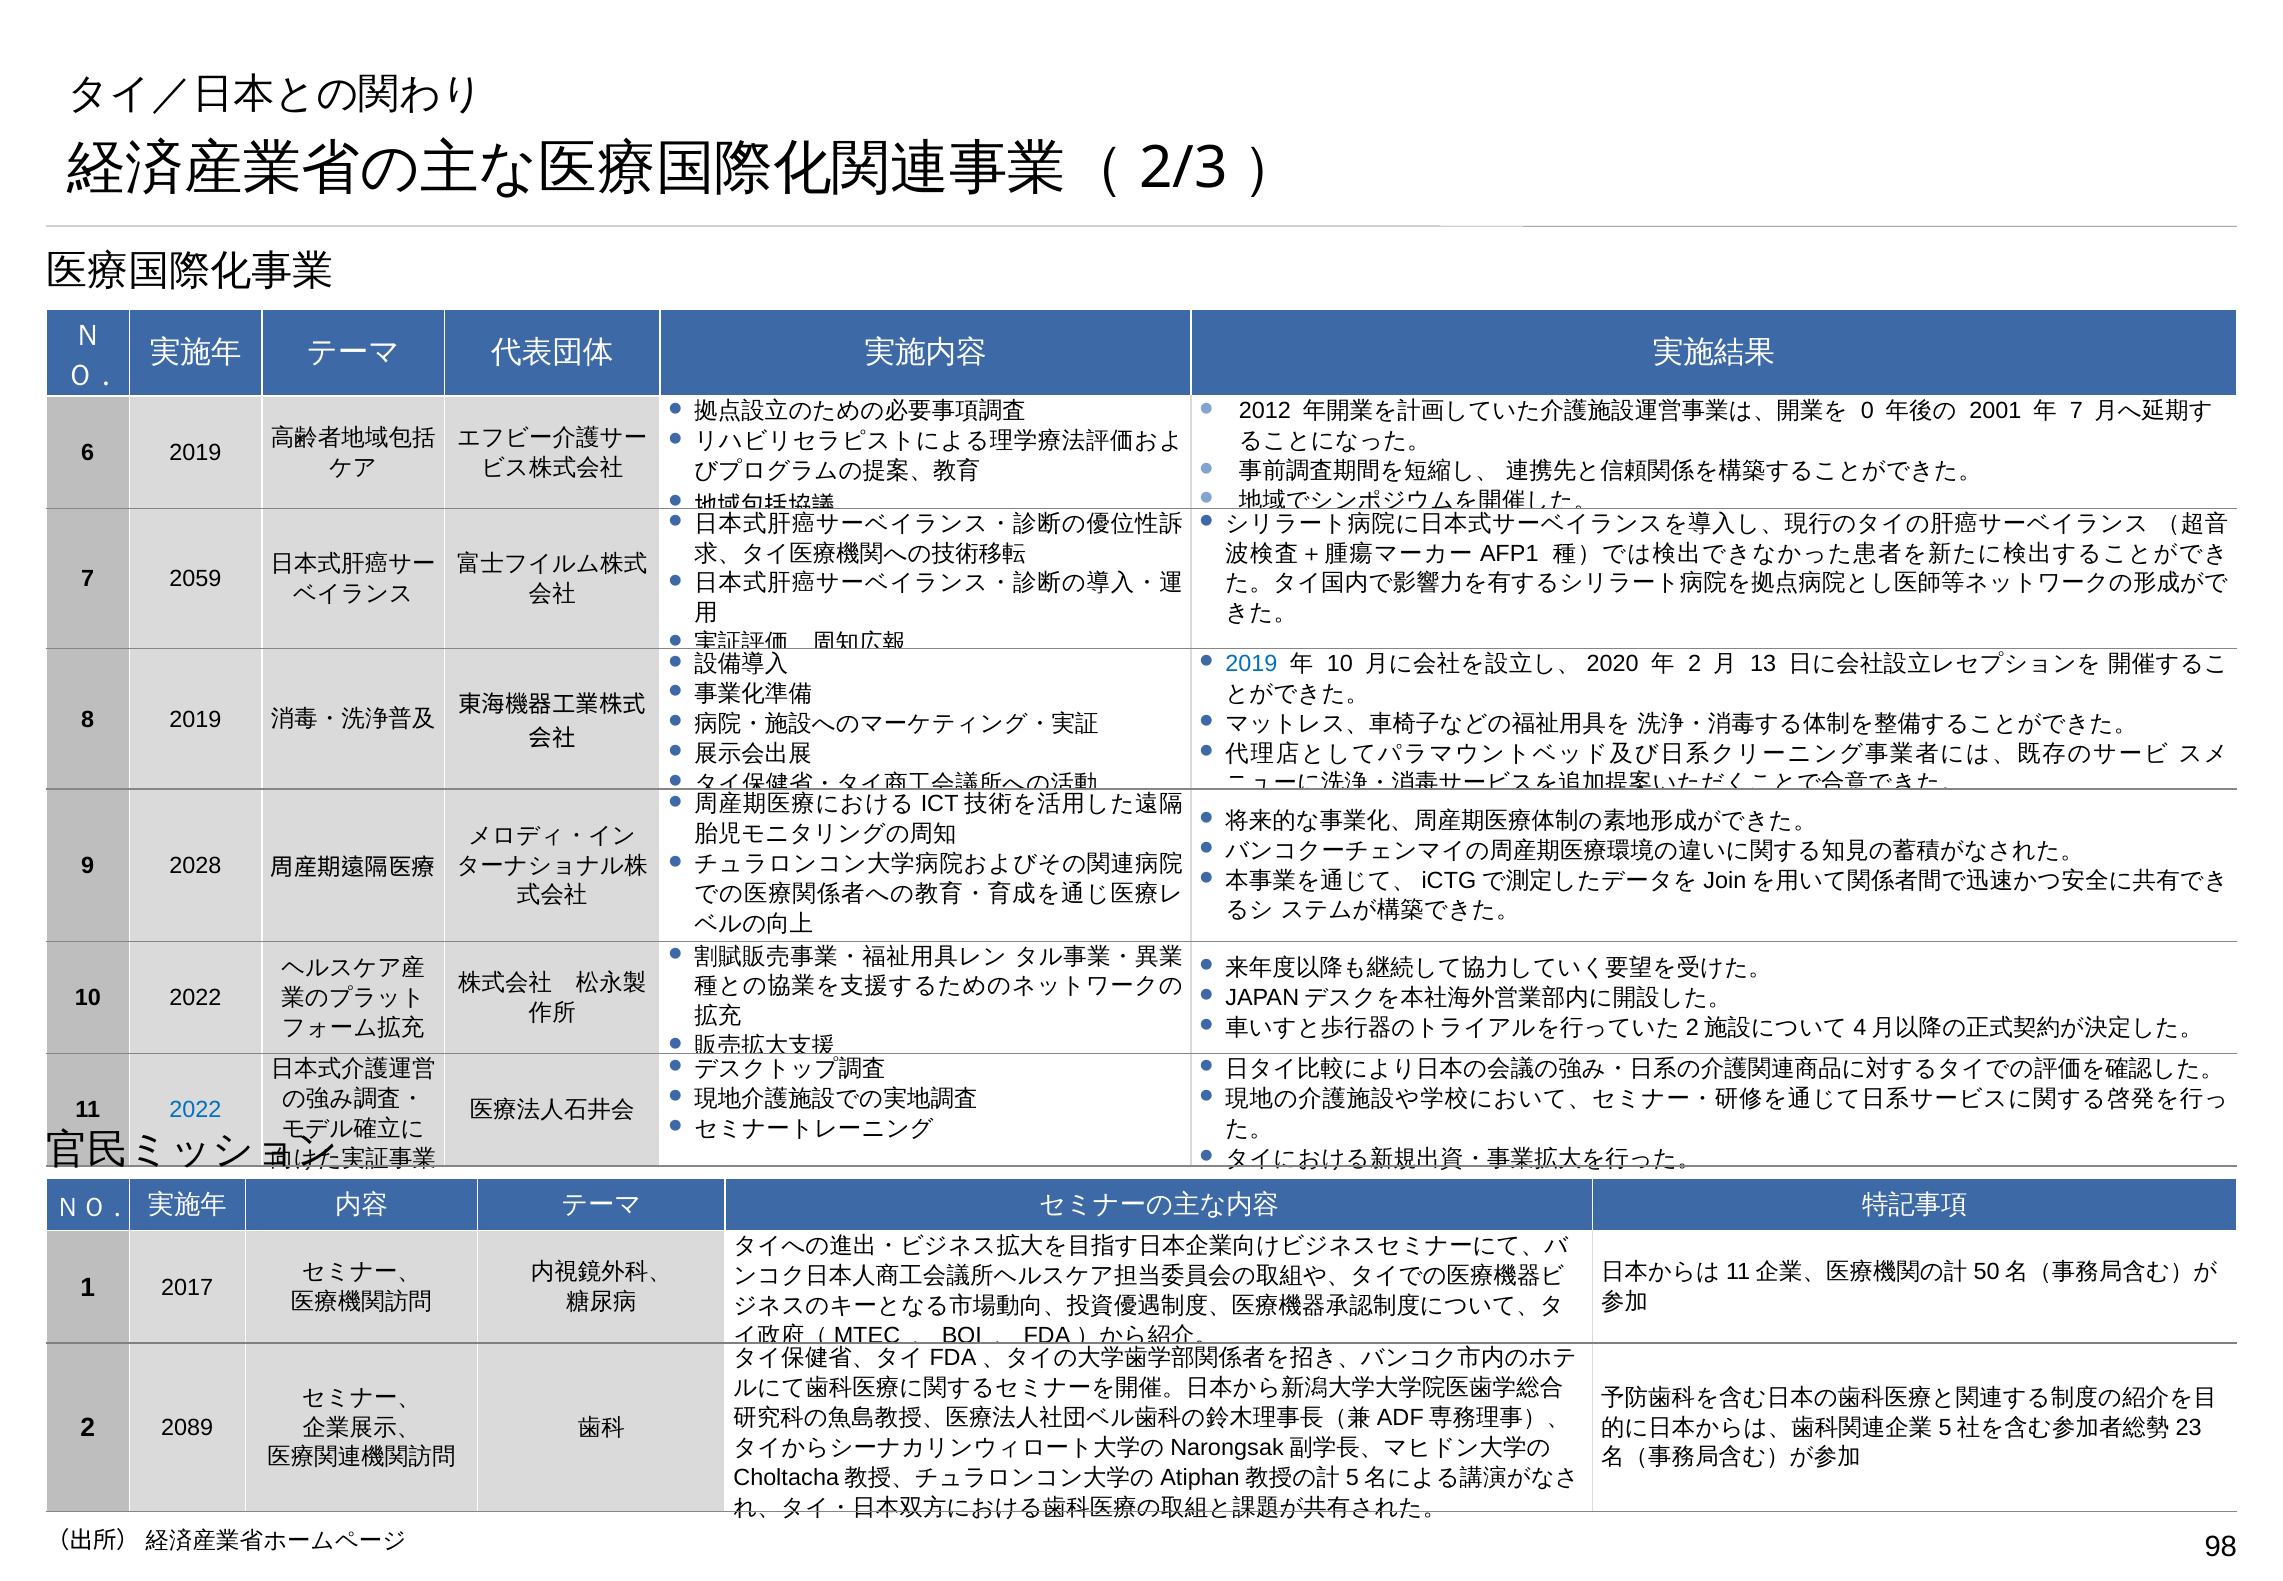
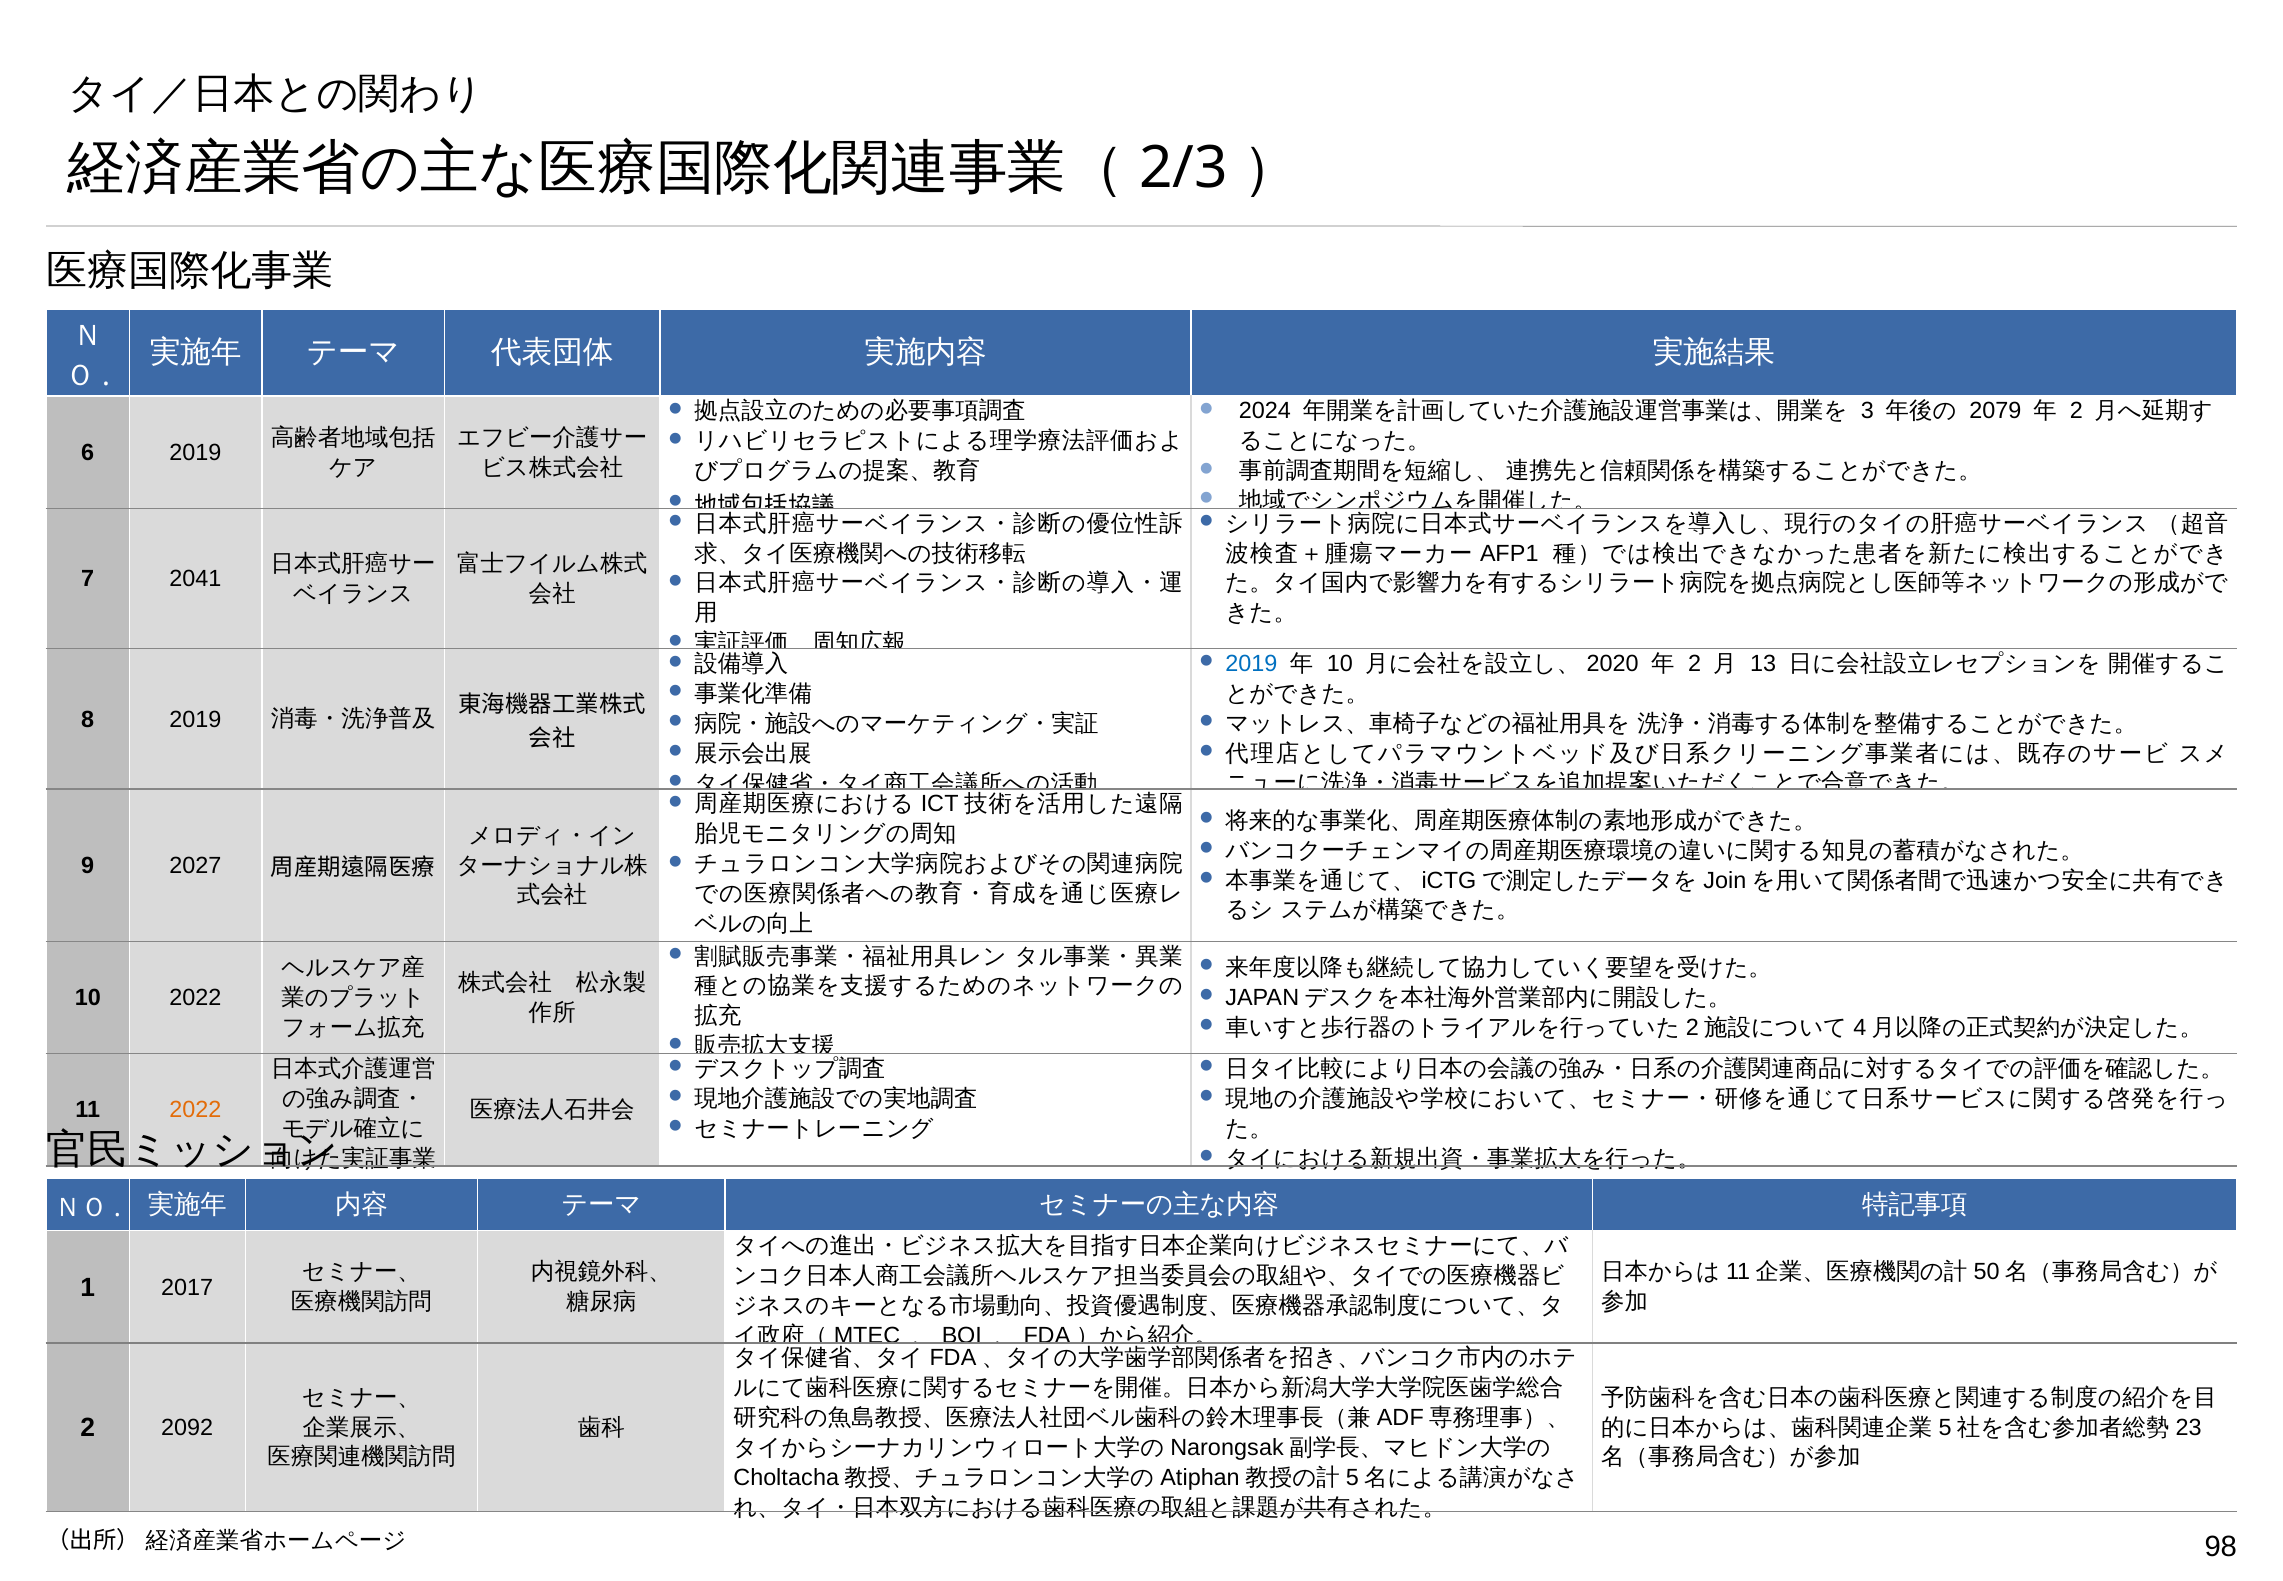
2012: 2012 -> 2024 (1265, 411)
0: 0 -> 3 (1867, 411)
2001: 2001 -> 2079 (1995, 411)
7: 7 -> 2 (2076, 411)
2059: 2059 -> 2041 (195, 579)
2028: 2028 -> 2027 (195, 865)
2022 colour: blue -> orange (195, 1110)
2089: 2089 -> 2092 (187, 1427)
